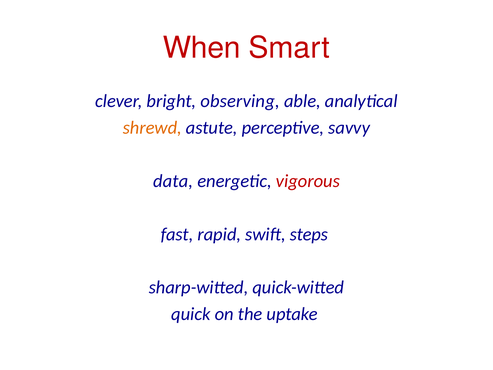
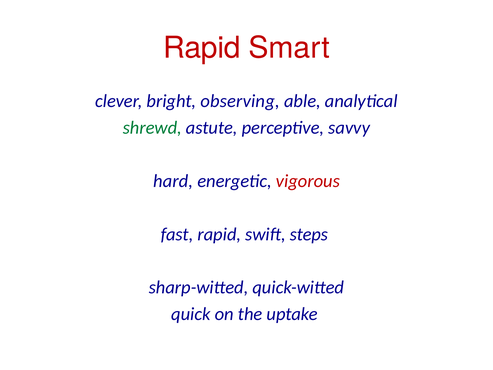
When: When -> Rapid (202, 48)
shrewd colour: orange -> green (152, 128)
data: data -> hard (173, 181)
